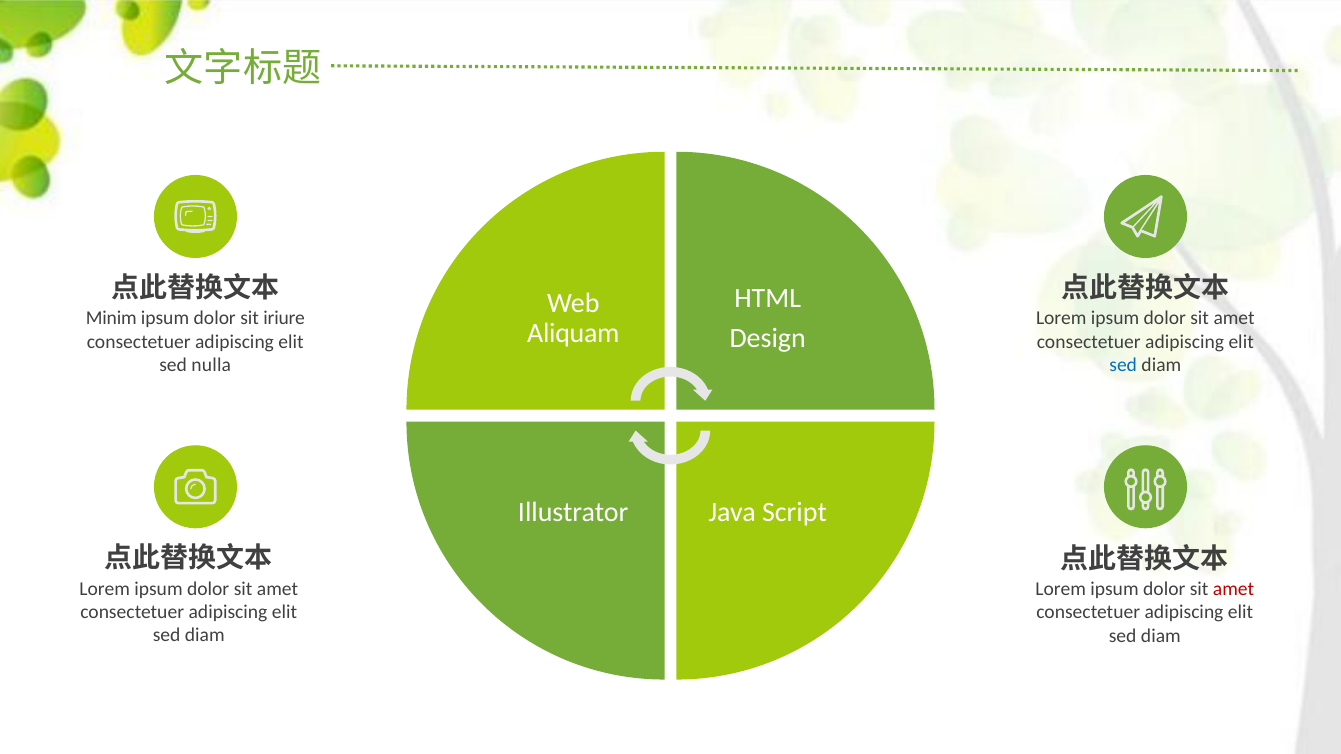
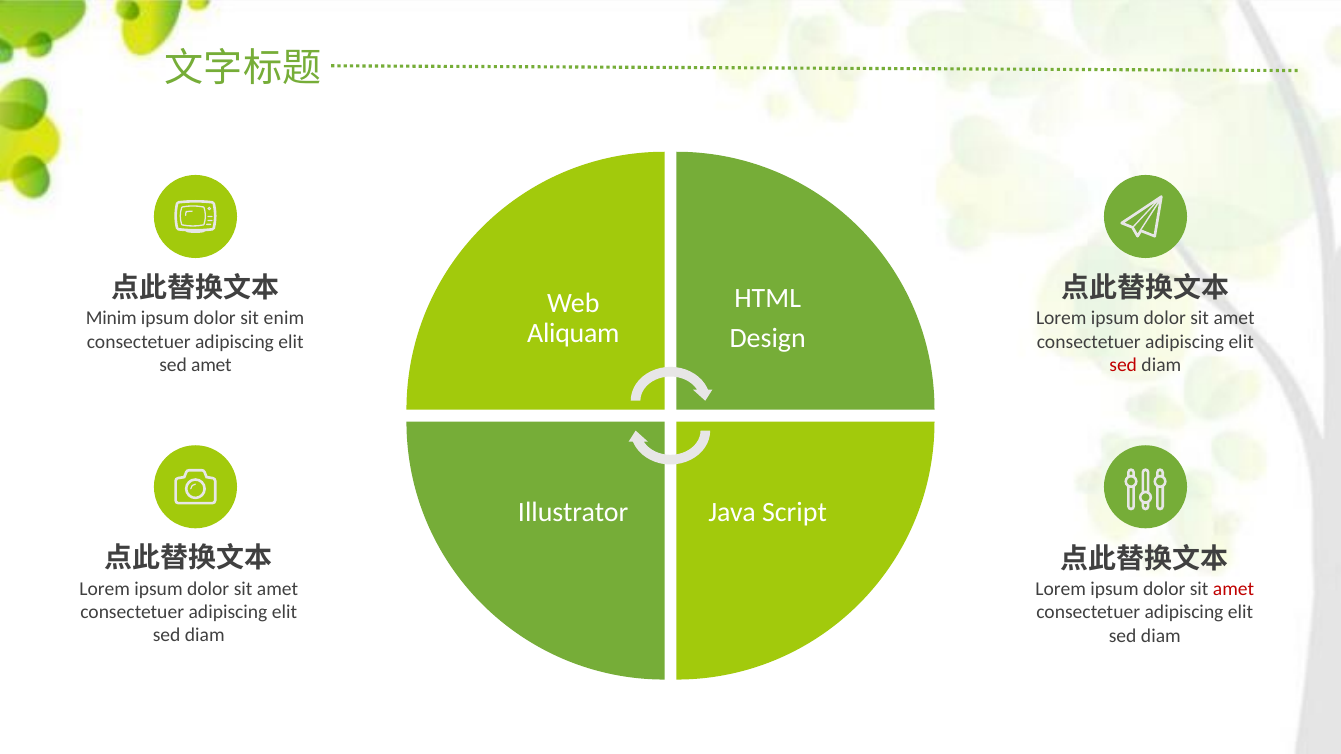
iriure: iriure -> enim (284, 318)
sed nulla: nulla -> amet (211, 365)
sed colour: blue -> red (1123, 365)
